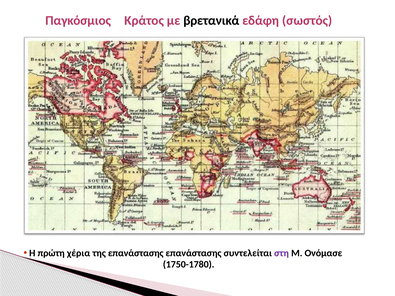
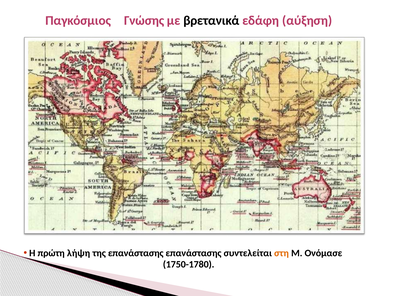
Κράτος: Κράτος -> Γνώσης (144, 21)
σωστός: σωστός -> αύξηση (307, 21)
χέρια: χέρια -> λήψη (79, 253)
στη colour: purple -> orange (281, 253)
